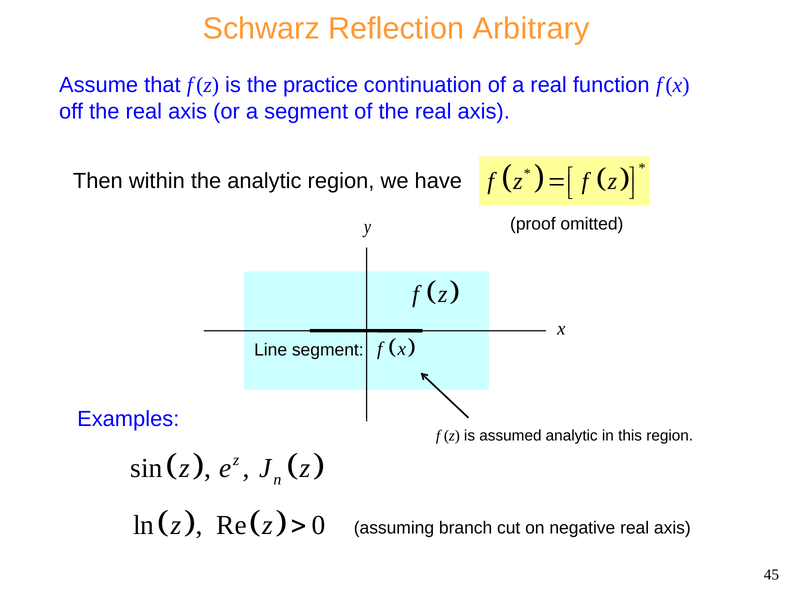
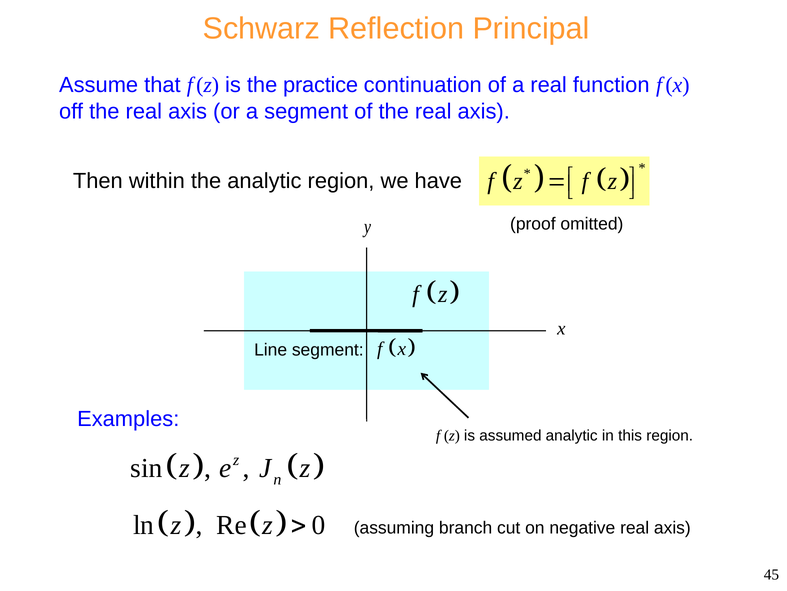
Arbitrary: Arbitrary -> Principal (531, 29)
